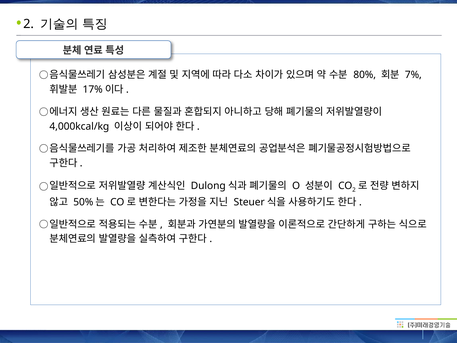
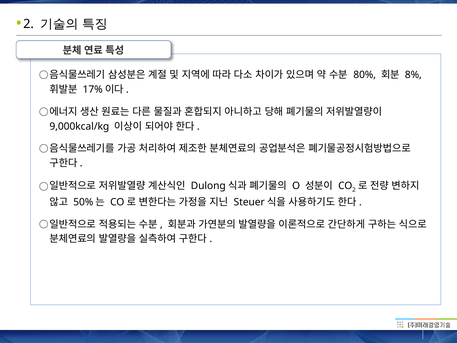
7%: 7% -> 8% (413, 75)
4,000kcal/kg: 4,000kcal/kg -> 9,000kcal/kg (79, 126)
